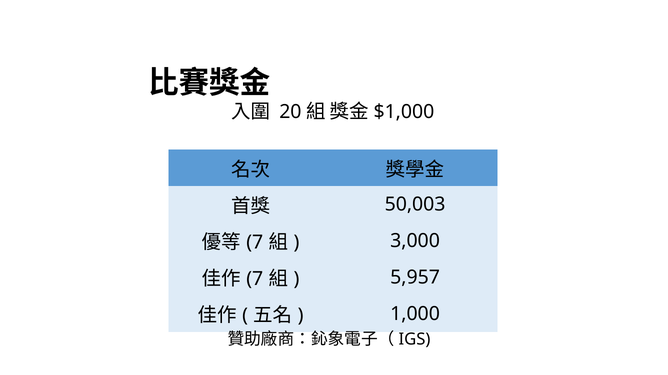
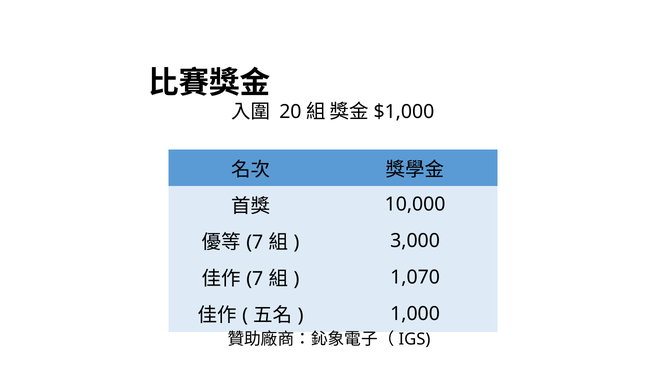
50,003: 50,003 -> 10,000 (415, 205)
5,957: 5,957 -> 1,070 (415, 278)
